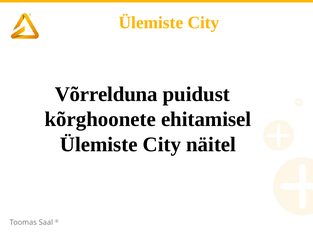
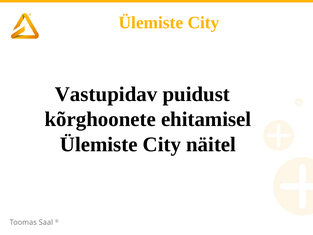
Võrrelduna: Võrrelduna -> Vastupidav (106, 94)
